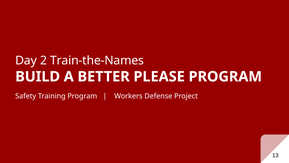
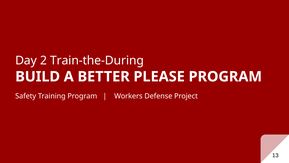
Train-the-Names: Train-the-Names -> Train-the-During (97, 60)
